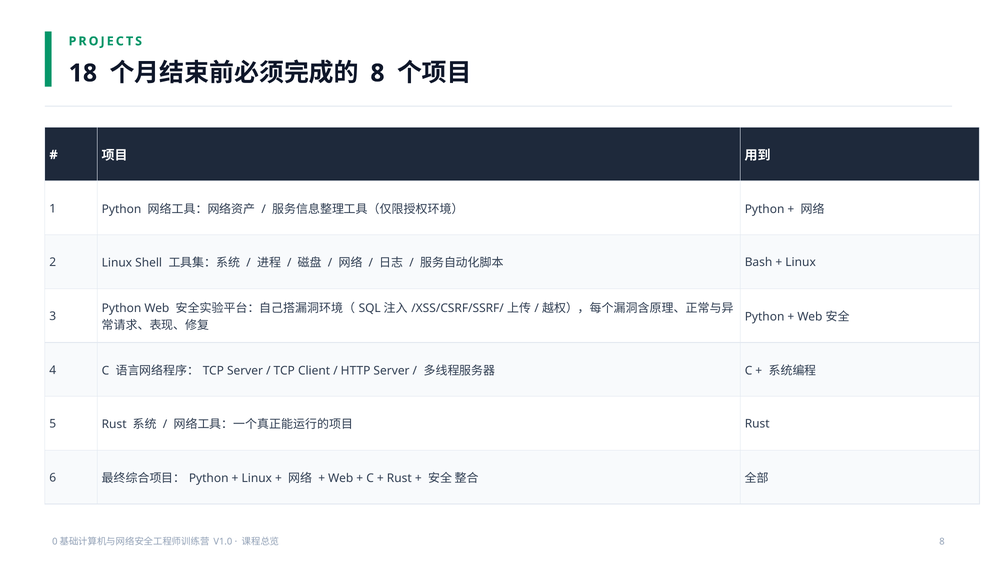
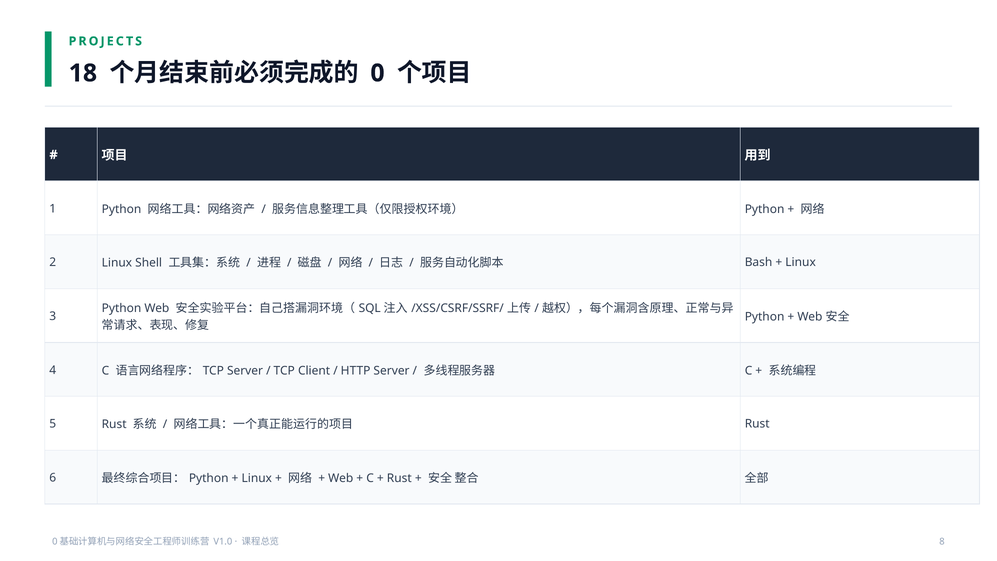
8: 8 -> 0 (377, 73)
